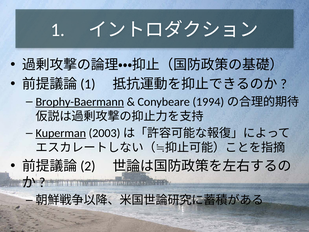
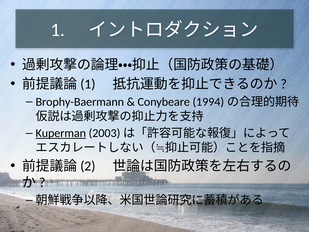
Brophy-Baermann underline: present -> none (80, 102)
